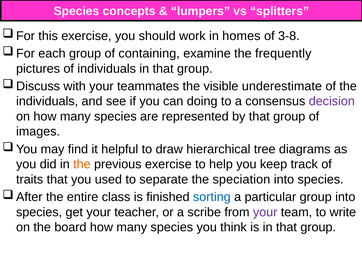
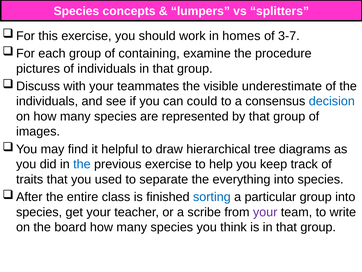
3-8: 3-8 -> 3-7 (289, 36)
frequently: frequently -> procedure (283, 53)
doing: doing -> could (202, 101)
decision colour: purple -> blue (332, 101)
the colour: orange -> blue (82, 164)
speciation: speciation -> everything (241, 179)
